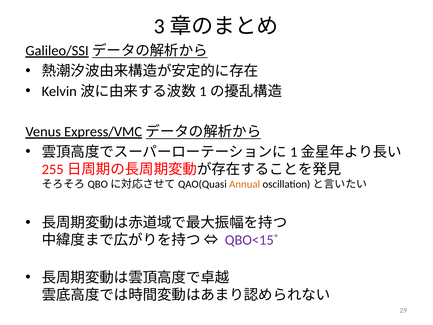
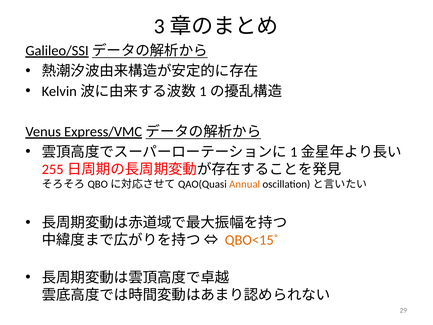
QBO<15˚ colour: purple -> orange (252, 240)
